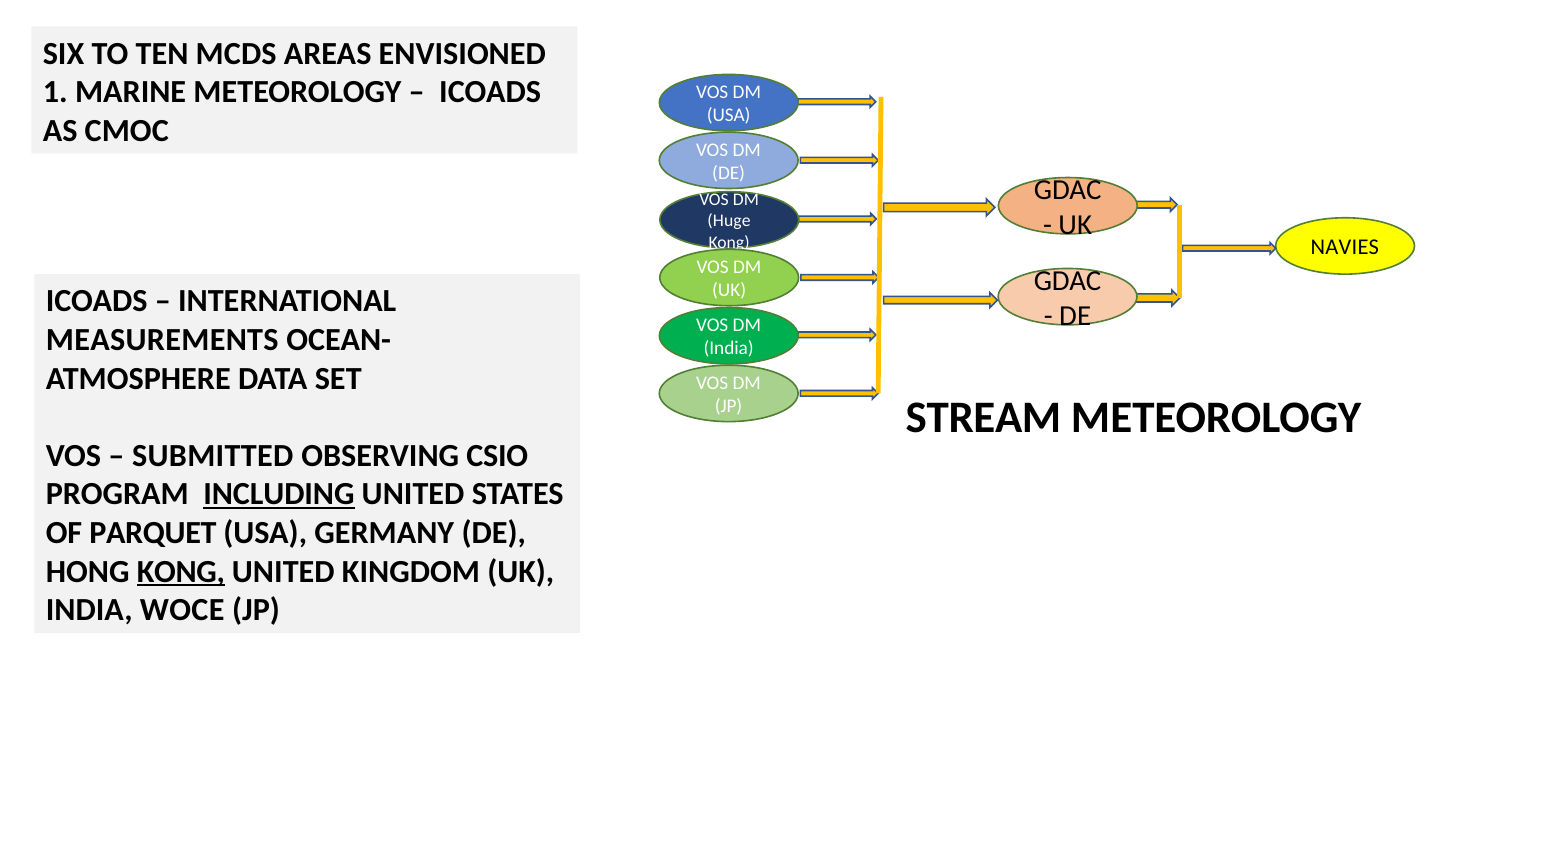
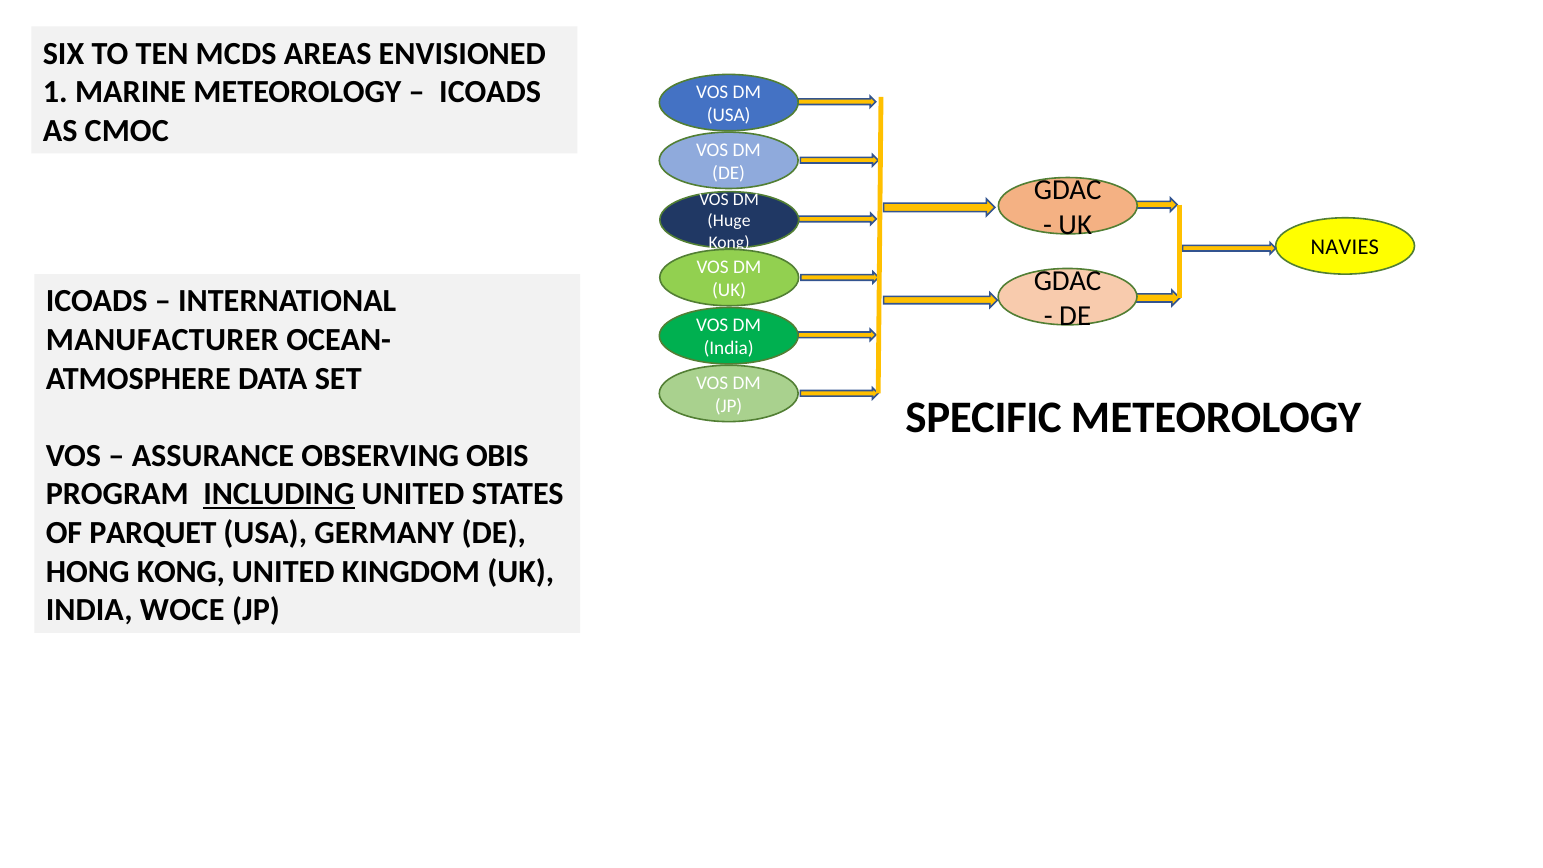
MEASUREMENTS: MEASUREMENTS -> MANUFACTURER (162, 340)
STREAM: STREAM -> SPECIFIC (984, 418)
SUBMITTED: SUBMITTED -> ASSURANCE (213, 456)
CSIO: CSIO -> OBIS (497, 456)
KONG underline: present -> none (181, 571)
